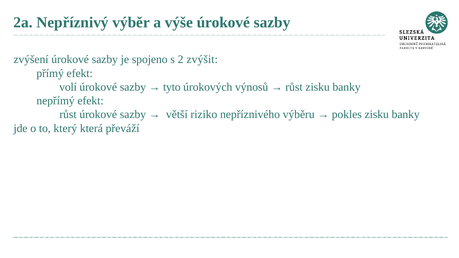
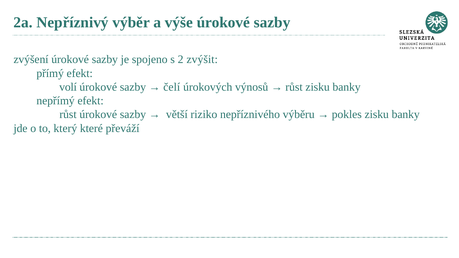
tyto: tyto -> čelí (172, 87)
která: která -> které (91, 128)
